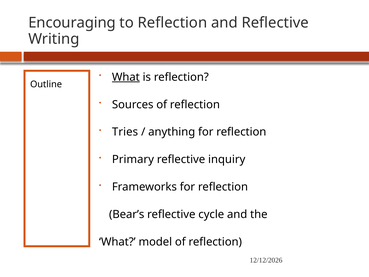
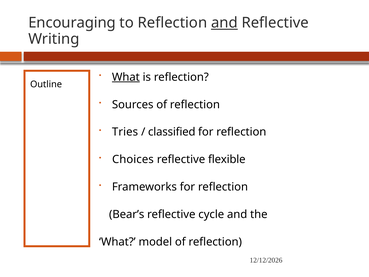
and underline: none -> present (224, 23)
anything: anything -> classified (172, 132)
Primary: Primary -> Choices (133, 159)
inquiry: inquiry -> flexible (227, 159)
